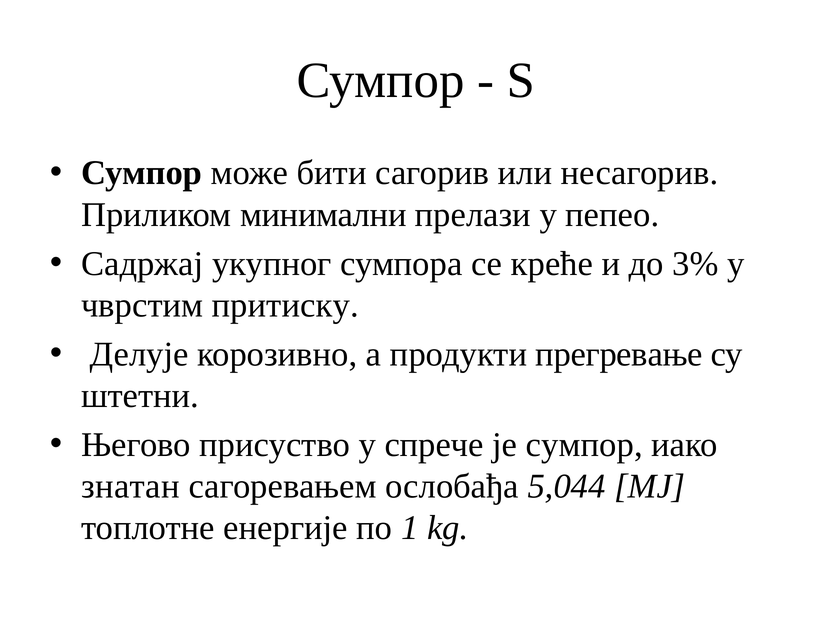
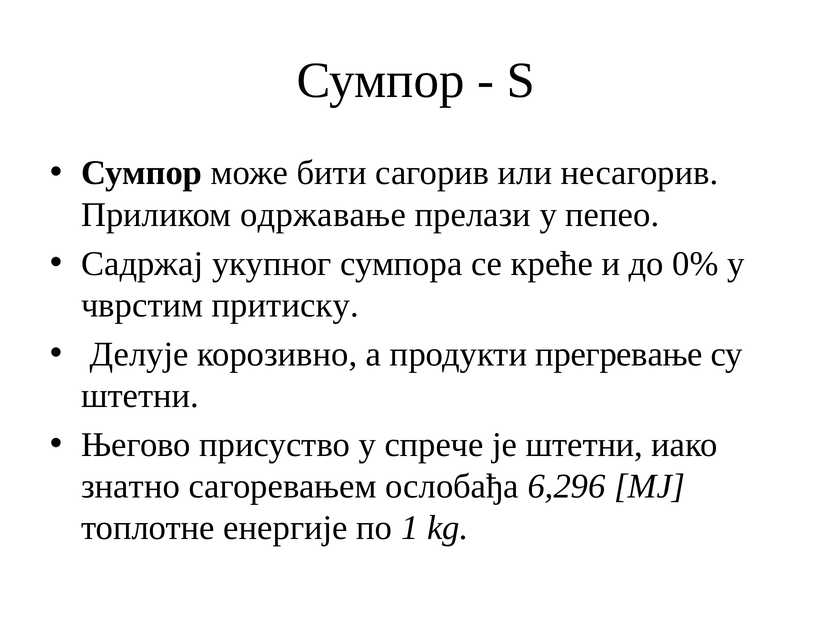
минимални: минимални -> одржавање (323, 215)
3%: 3% -> 0% (696, 264)
је сумпор: сумпор -> штетни (584, 445)
знатан: знатан -> знатно (131, 486)
5,044: 5,044 -> 6,296 (567, 486)
